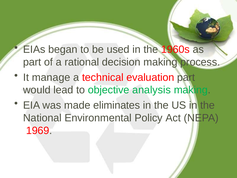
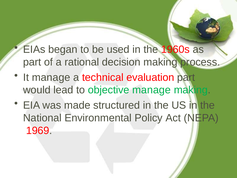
objective analysis: analysis -> manage (152, 90)
eliminates: eliminates -> structured (117, 105)
